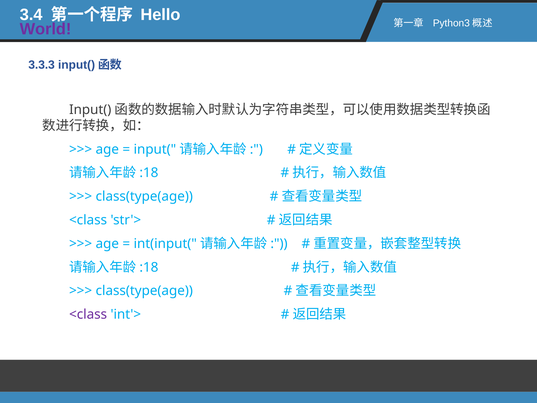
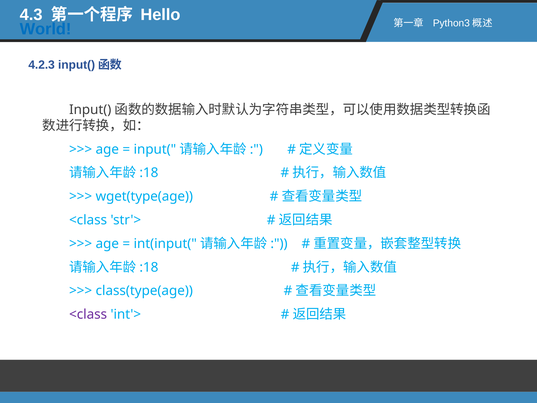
3.4: 3.4 -> 4.3 (31, 15)
World colour: purple -> blue (46, 29)
3.3.3: 3.3.3 -> 4.2.3 (42, 65)
class(type(age: class(type(age -> wget(type(age (144, 196)
